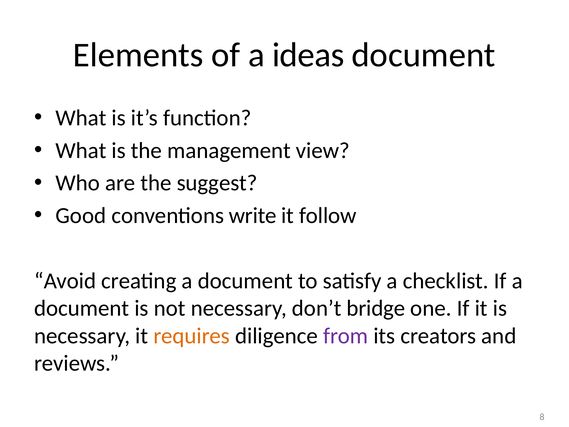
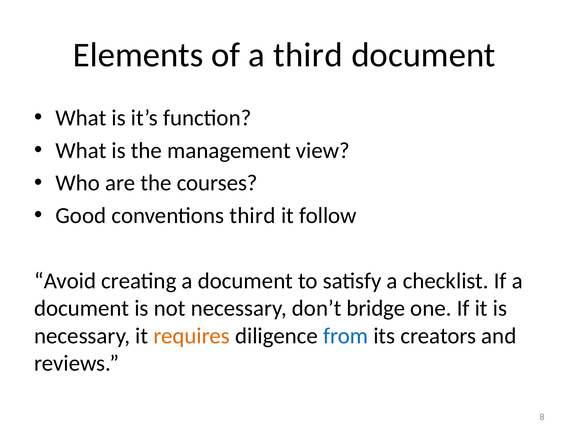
a ideas: ideas -> third (308, 55)
suggest: suggest -> courses (217, 183)
conventions write: write -> third (252, 215)
from colour: purple -> blue (346, 336)
